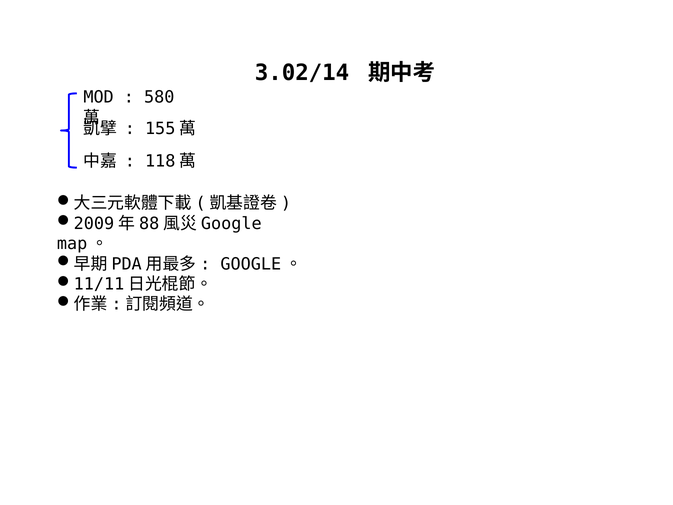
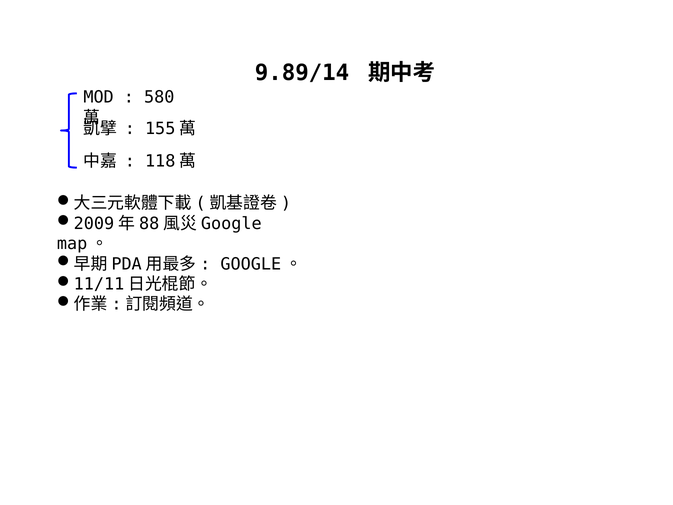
3.02/14: 3.02/14 -> 9.89/14 (302, 73)
